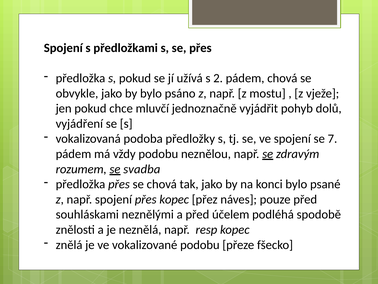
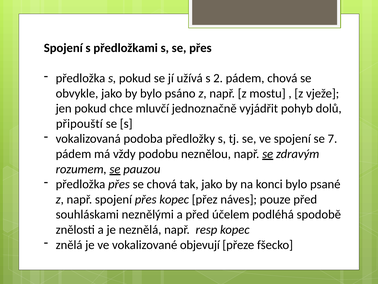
vyjádření: vyjádření -> připouští (79, 123)
svadba: svadba -> pauzou (142, 169)
vokalizované podobu: podobu -> objevují (200, 244)
